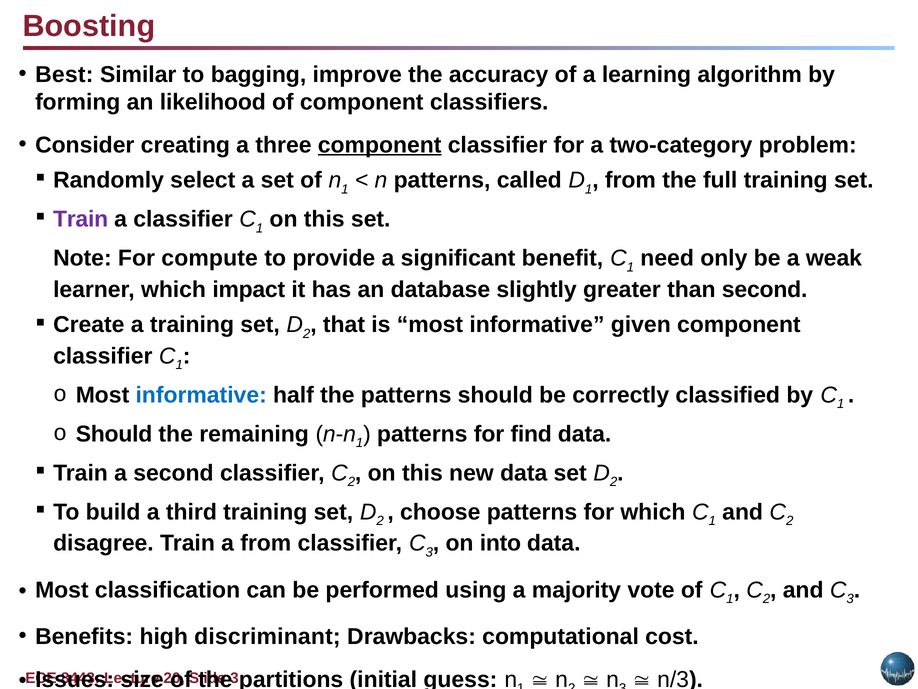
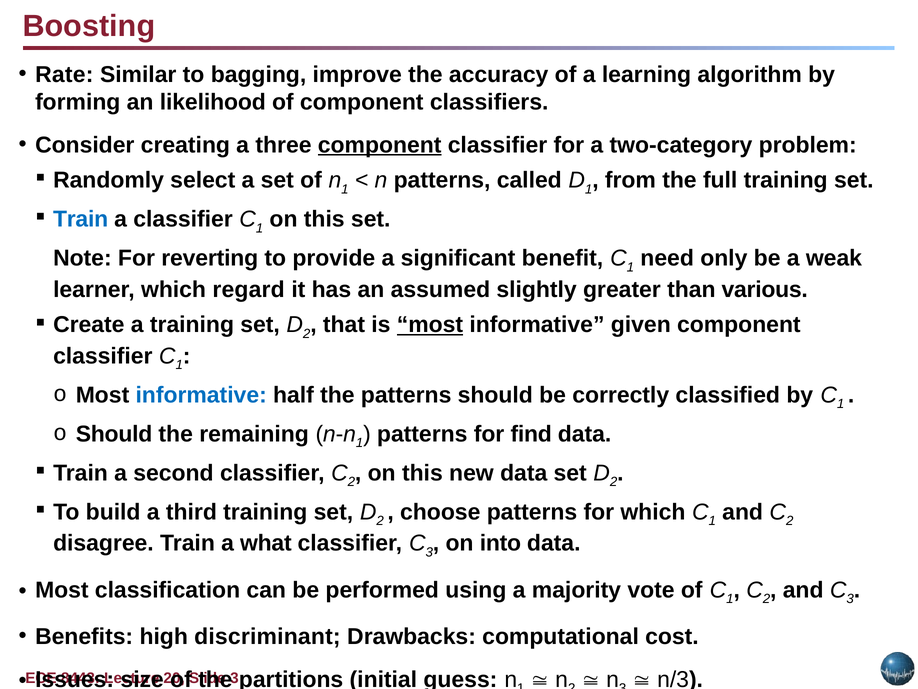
Best: Best -> Rate (64, 75)
Train colour: purple -> blue (81, 219)
compute: compute -> reverting (210, 258)
impact: impact -> regard (249, 289)
database: database -> assumed (440, 289)
than second: second -> various (765, 289)
most underline: none -> present (430, 325)
a from: from -> what (266, 543)
